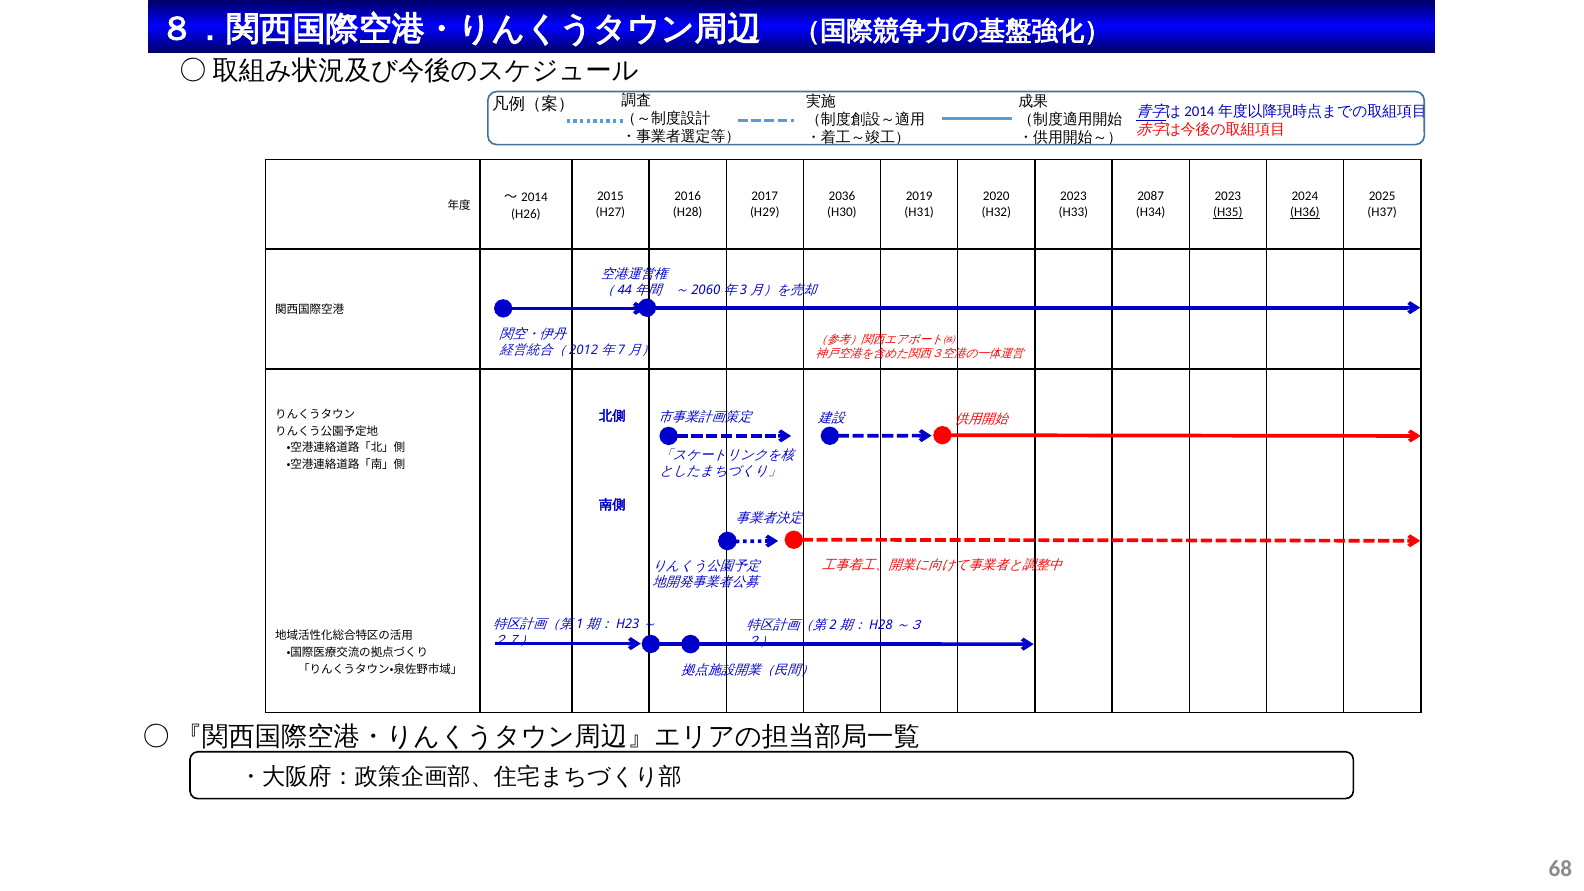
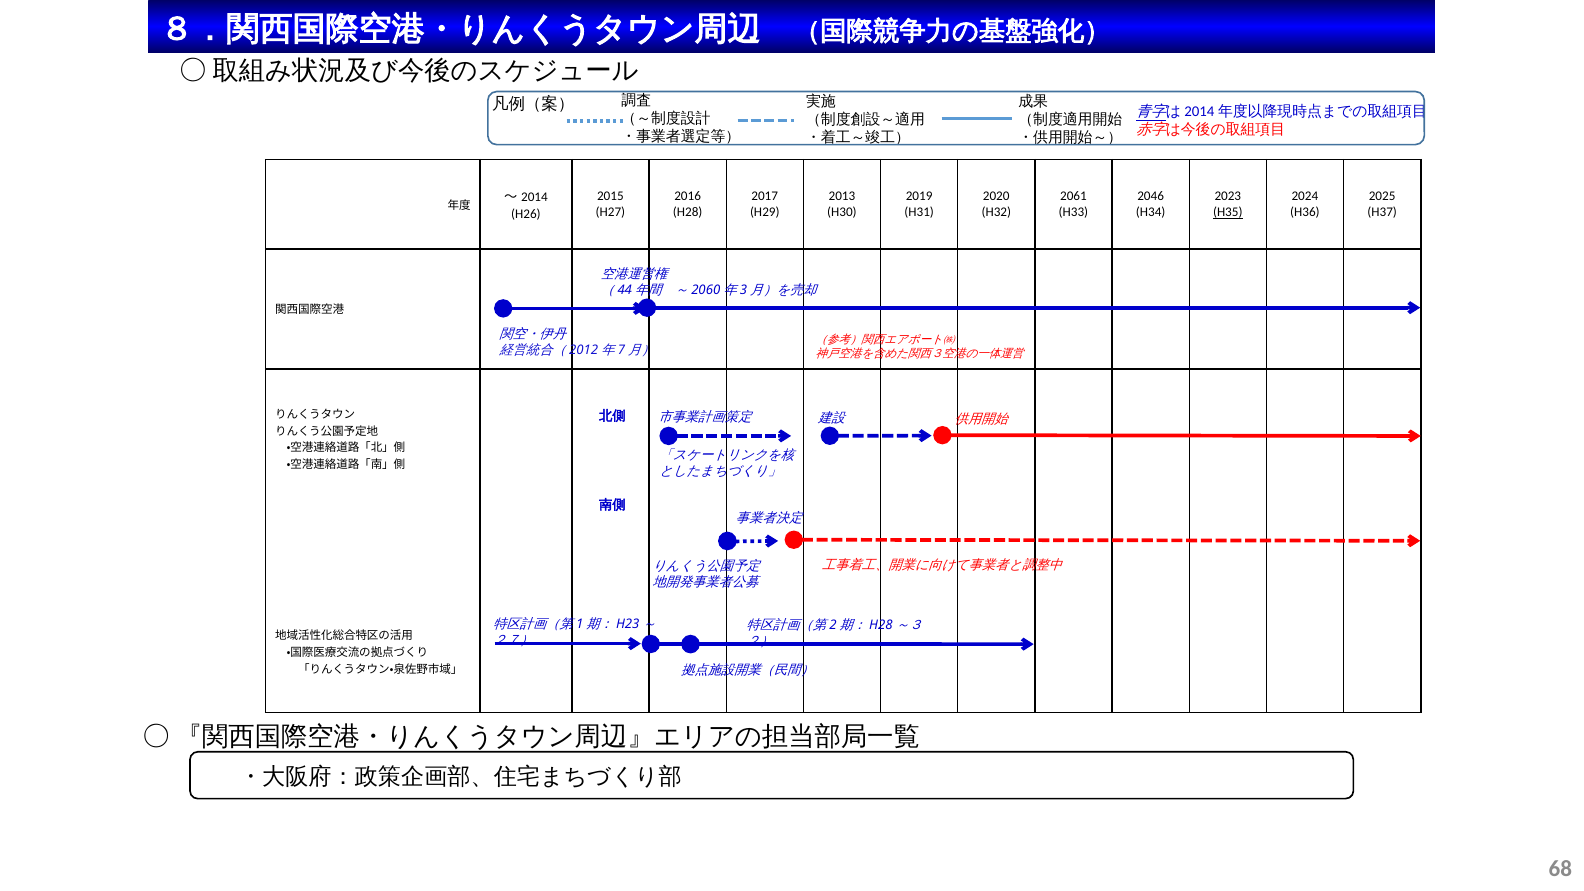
2036: 2036 -> 2013 (842, 196)
2023: 2023 -> 2061 (1073, 196)
2087: 2087 -> 2046 (1151, 196)
H36 underline: present -> none (1305, 212)
